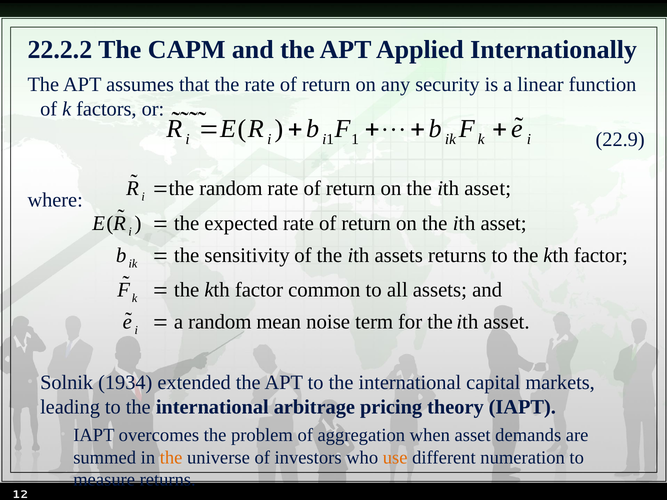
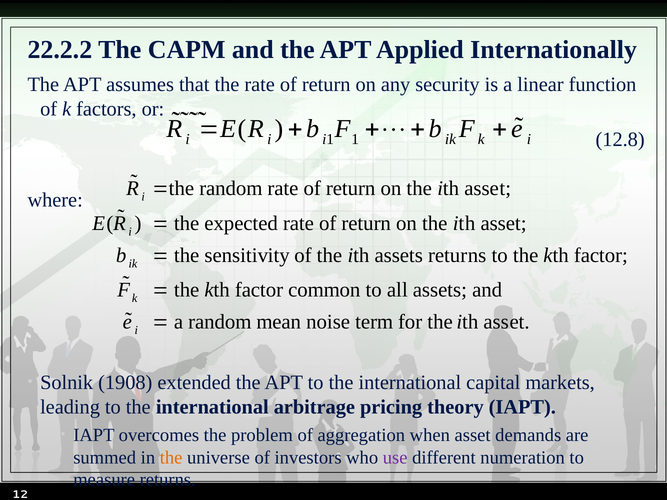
22.9: 22.9 -> 12.8 (620, 140)
1934: 1934 -> 1908 (125, 383)
use colour: orange -> purple (395, 458)
